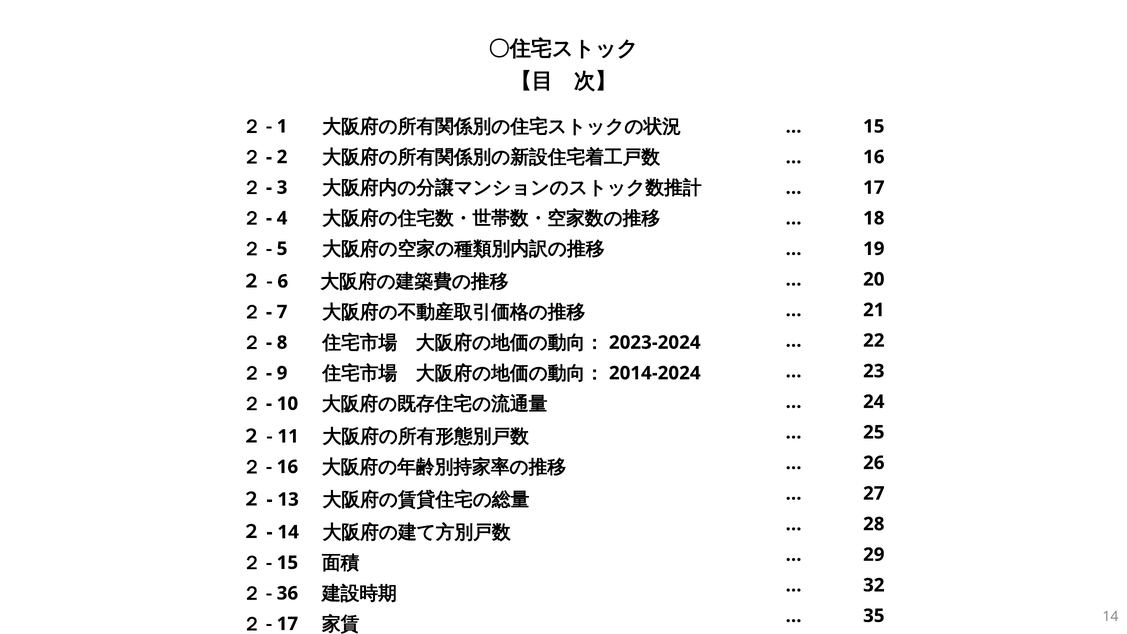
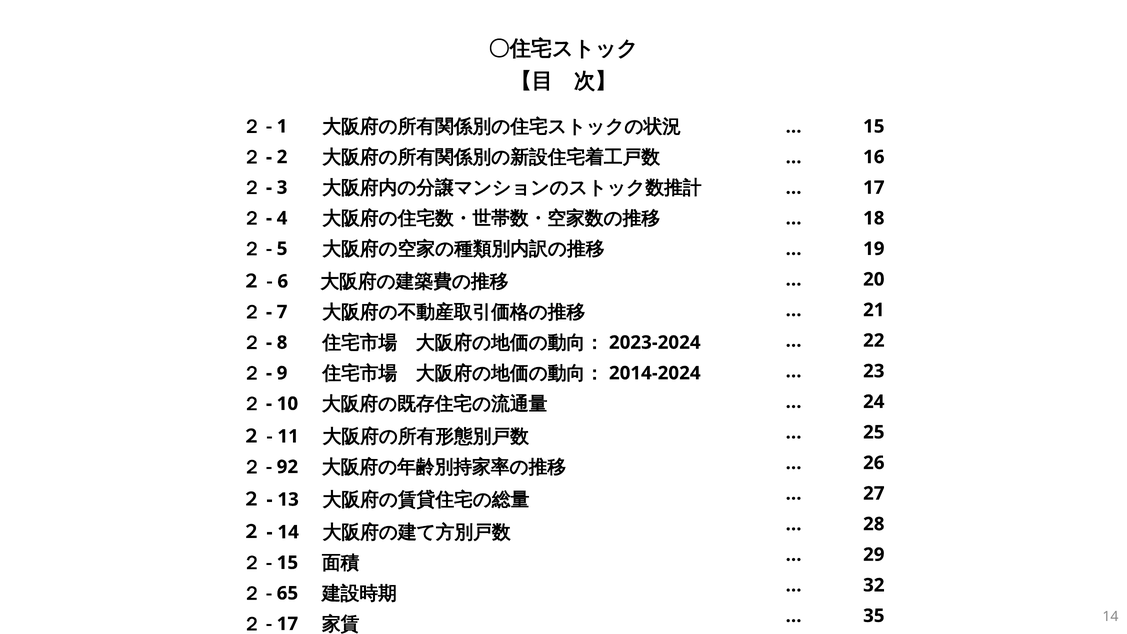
16: 16 -> 92 (287, 467)
36: 36 -> 65 (287, 593)
